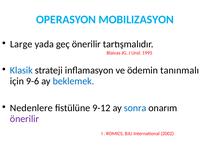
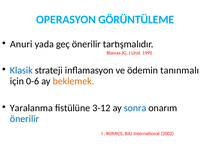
MOBILIZASYON: MOBILIZASYON -> GÖRÜNTÜLEME (136, 20)
Large: Large -> Anuri (21, 44)
9-6: 9-6 -> 0-6 (33, 81)
beklemek colour: blue -> orange (74, 81)
Nedenlere: Nedenlere -> Yaralanma (31, 108)
9-12: 9-12 -> 3-12 (101, 108)
önerilir colour: purple -> blue (24, 118)
